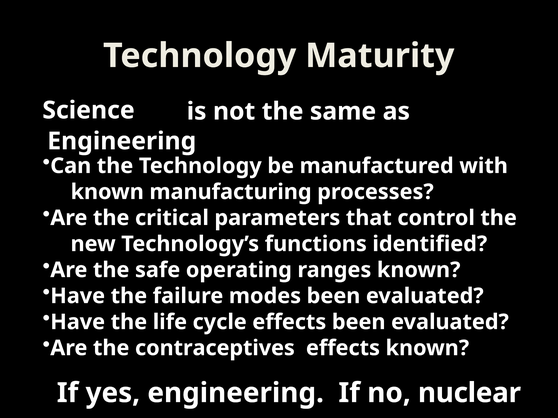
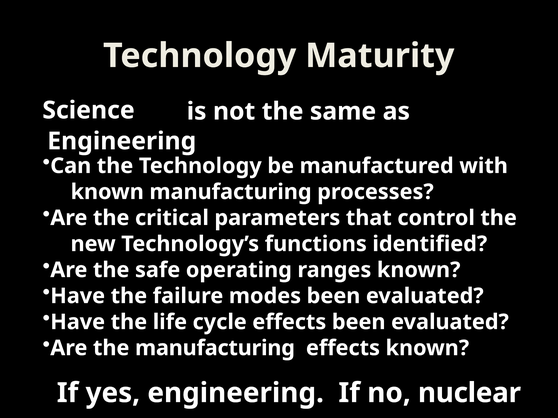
the contraceptives: contraceptives -> manufacturing (215, 348)
